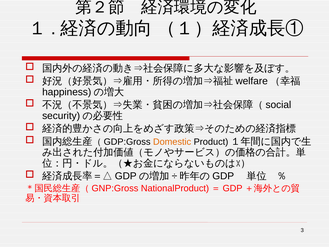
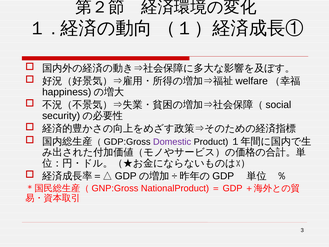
Domestic colour: orange -> purple (172, 142)
